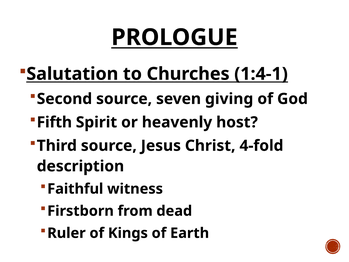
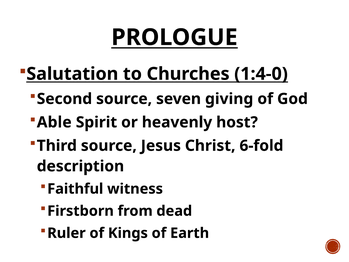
1:4-1: 1:4-1 -> 1:4-0 (261, 74)
Fifth: Fifth -> Able (54, 122)
4-fold: 4-fold -> 6-fold (261, 146)
